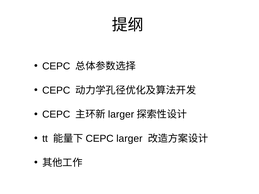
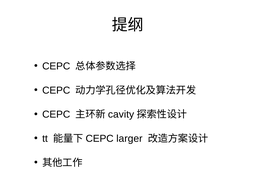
larger: larger -> cavity (121, 115)
